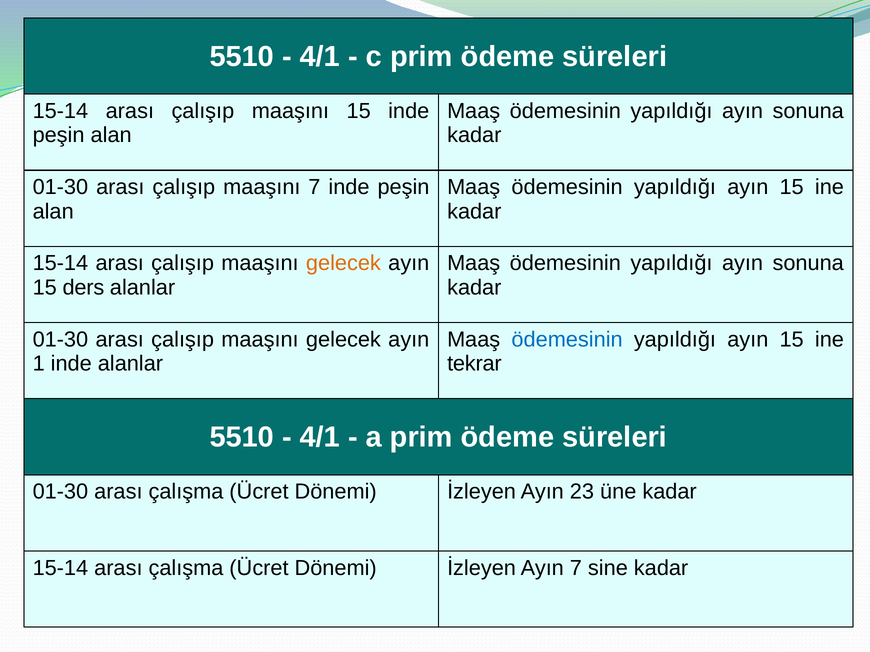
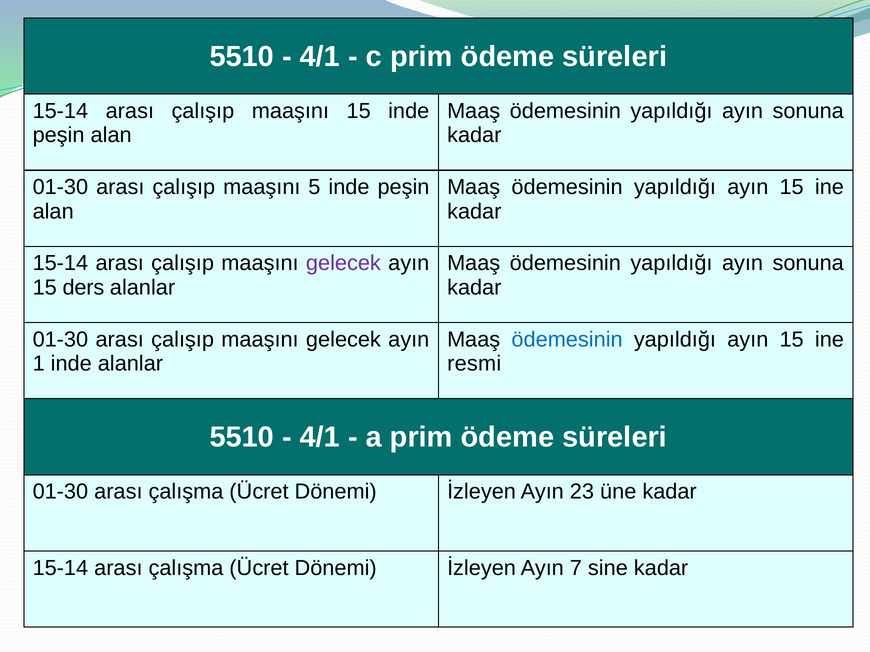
maaşını 7: 7 -> 5 (314, 187)
gelecek colour: orange -> purple (343, 263)
tekrar: tekrar -> resmi (474, 364)
